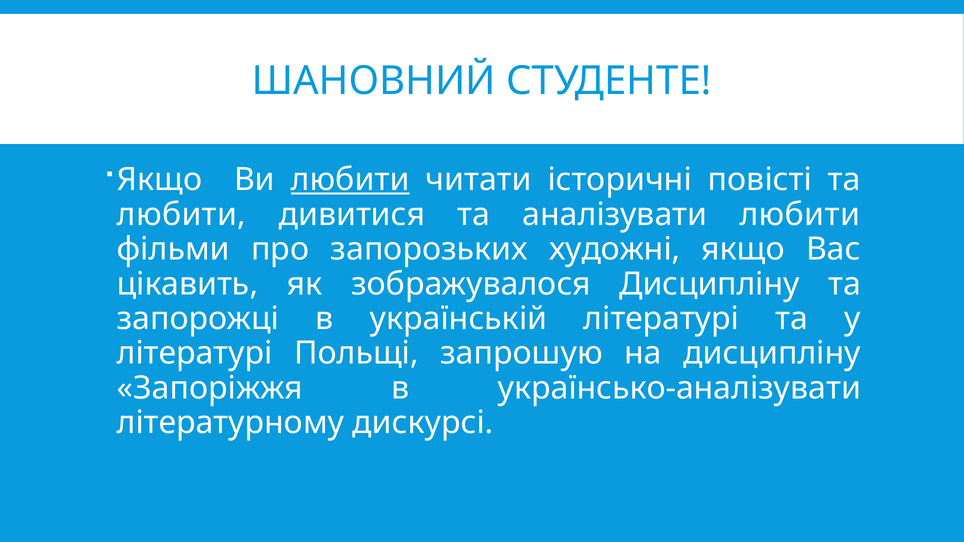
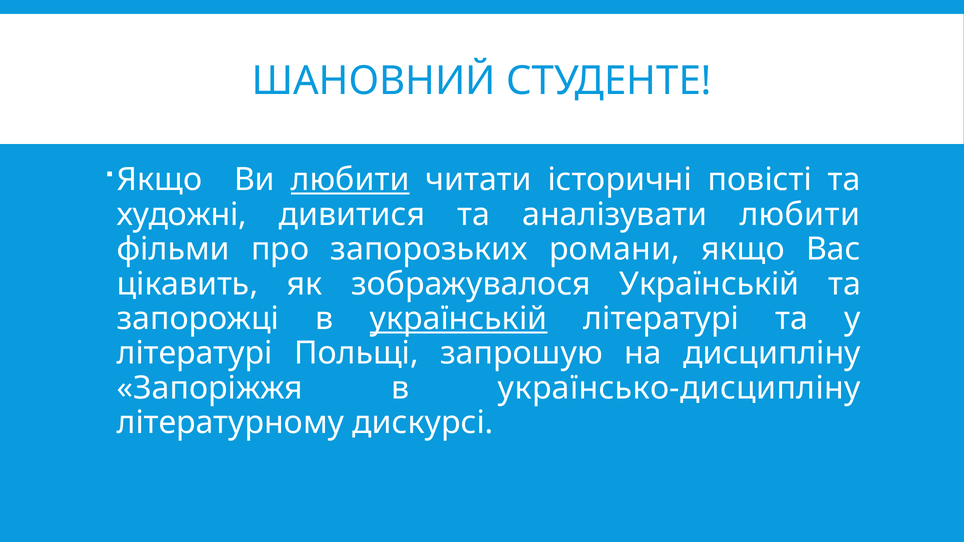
любити: любити -> художні (182, 215)
художні: художні -> романи (614, 249)
зображувалося Дисципліну: Дисципліну -> Українській (709, 284)
українській underline: none -> present (459, 319)
українсько-аналізувати: українсько-аналізувати -> українсько-дисципліну (679, 388)
